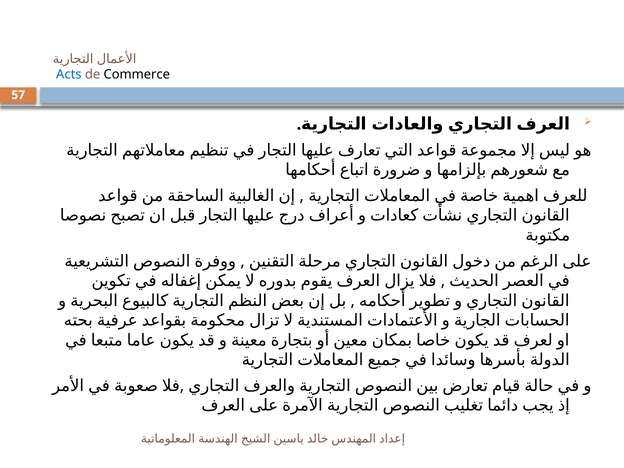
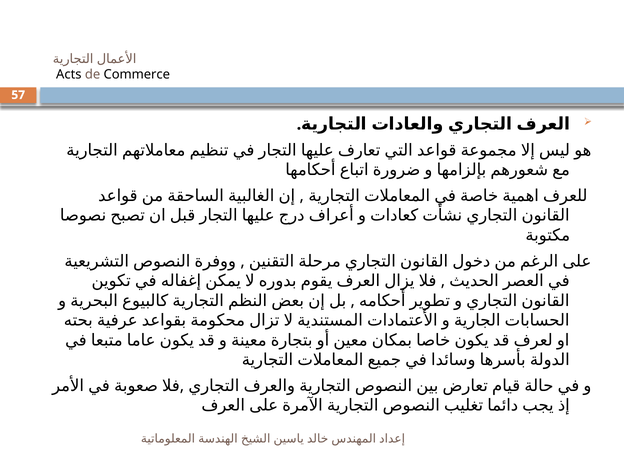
Acts colour: blue -> black (69, 75)
